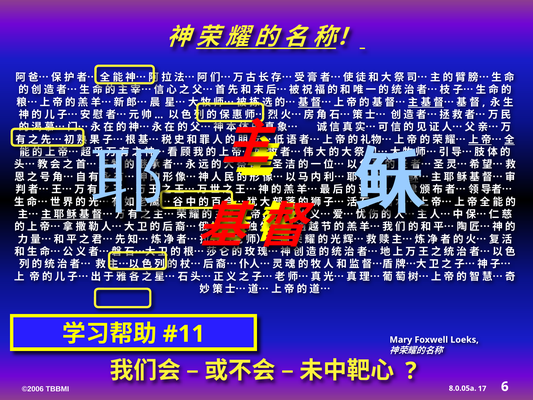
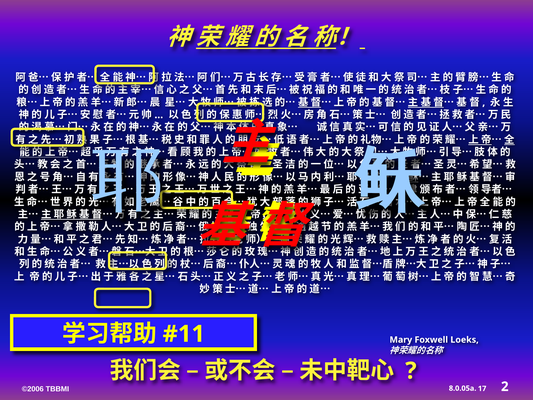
6: 6 -> 2 (505, 386)
